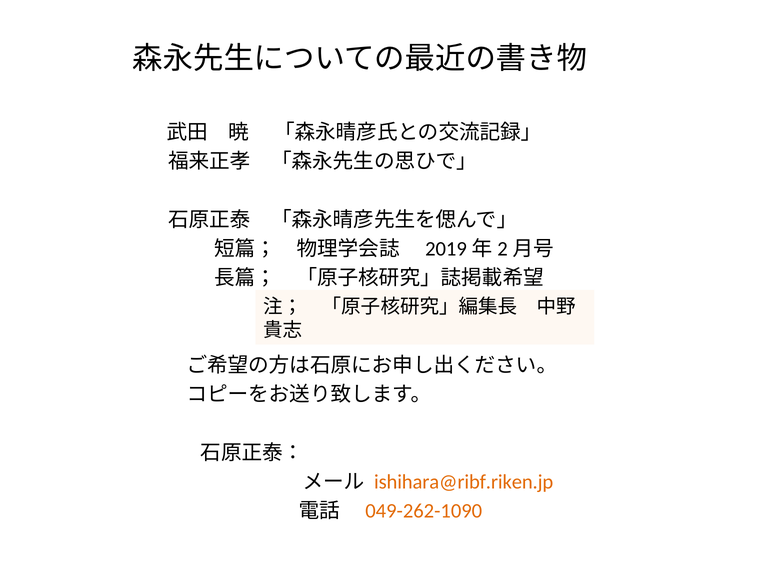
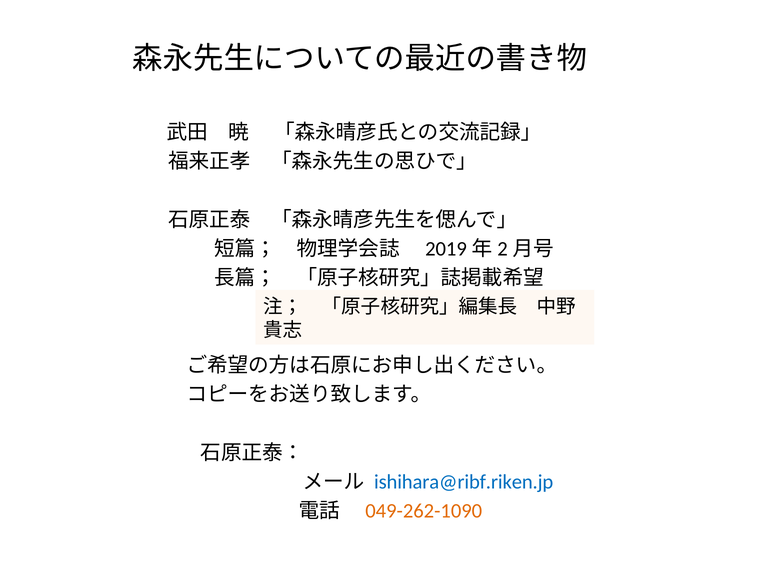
ishihara@ribf.riken.jp colour: orange -> blue (464, 482)
